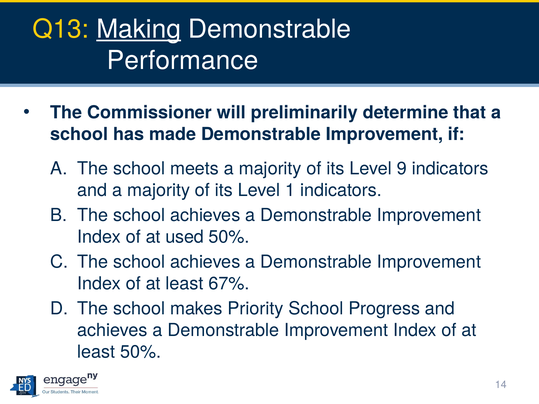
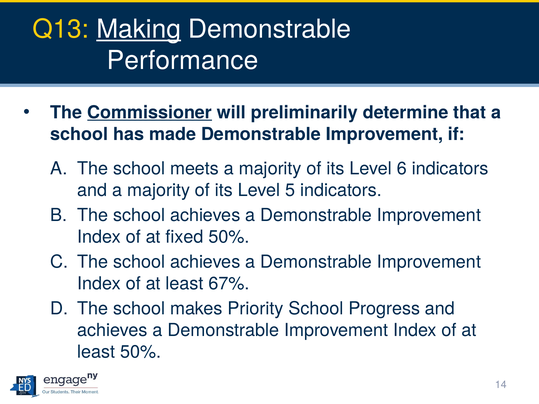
Commissioner underline: none -> present (150, 113)
9: 9 -> 6 (402, 169)
1: 1 -> 5 (290, 190)
used: used -> fixed (185, 237)
